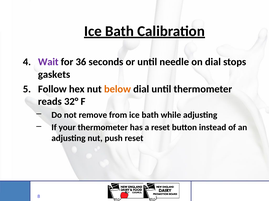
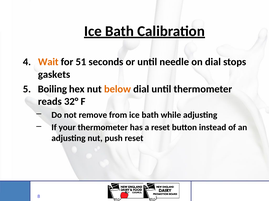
Wait colour: purple -> orange (48, 62)
36: 36 -> 51 (81, 62)
Follow: Follow -> Boiling (52, 89)
